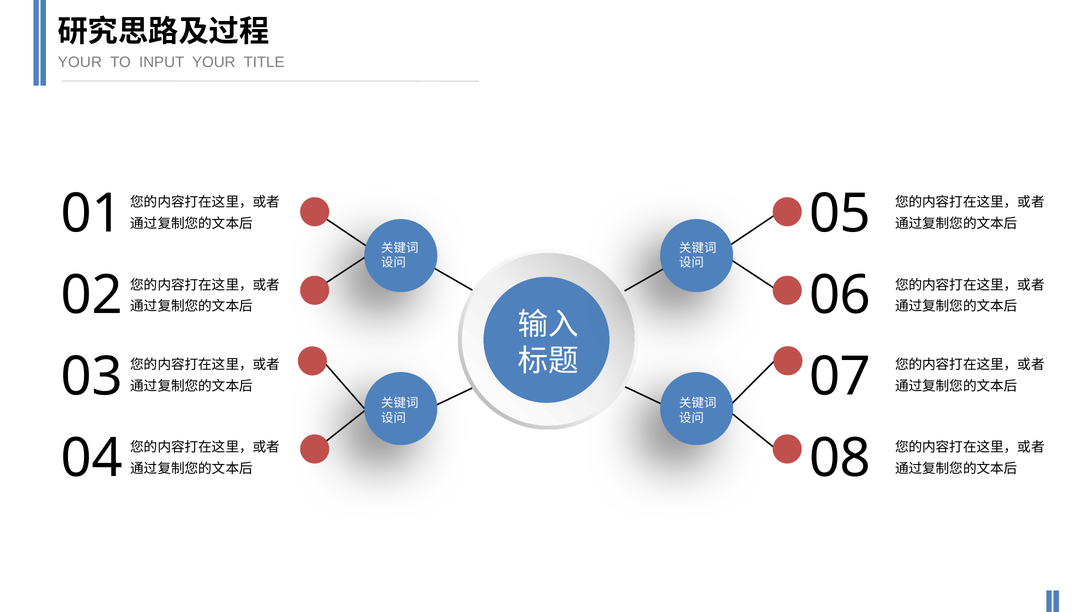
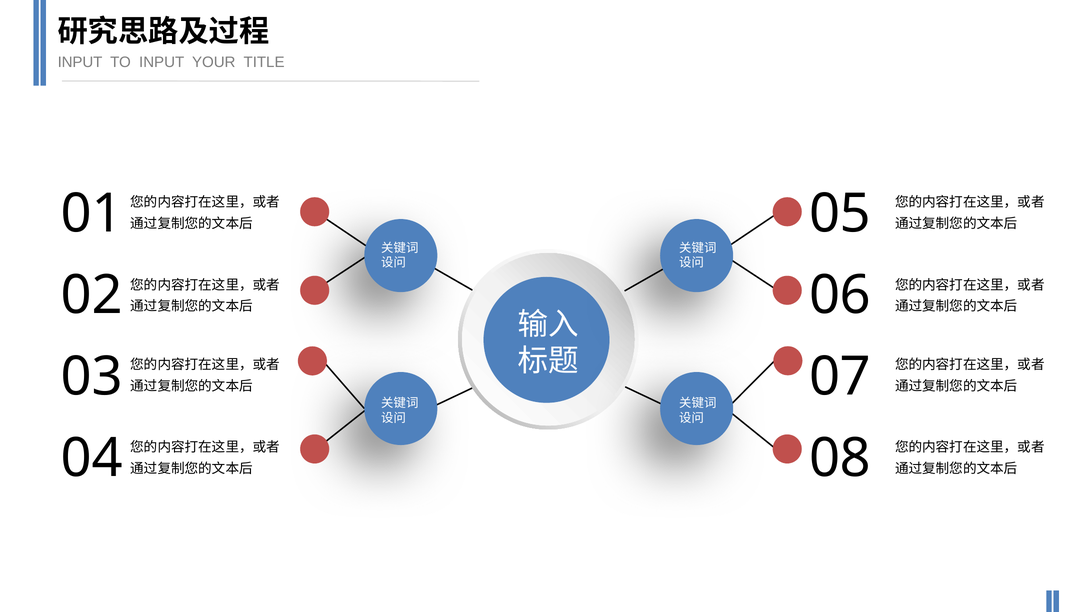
YOUR: YOUR -> INPUT (80, 62)
